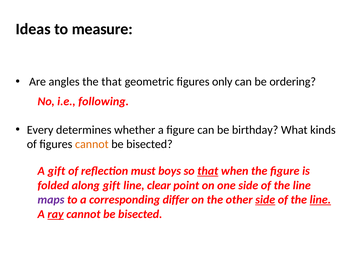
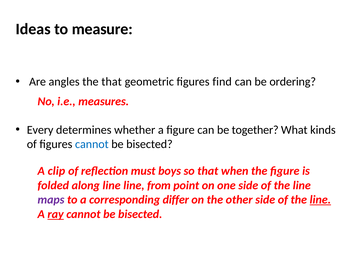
only: only -> find (222, 82)
following: following -> measures (104, 101)
birthday: birthday -> together (255, 129)
cannot colour: orange -> blue (92, 144)
A gift: gift -> clip (56, 170)
that underline: present -> none (208, 170)
along gift: gift -> line (112, 185)
clear: clear -> from (159, 185)
side underline: present -> none (265, 199)
